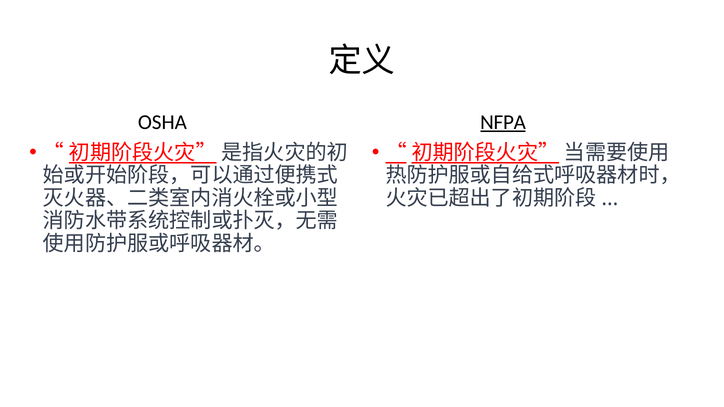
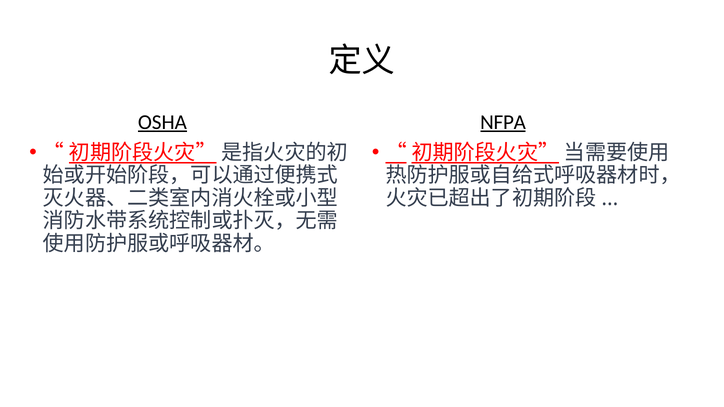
OSHA underline: none -> present (162, 122)
